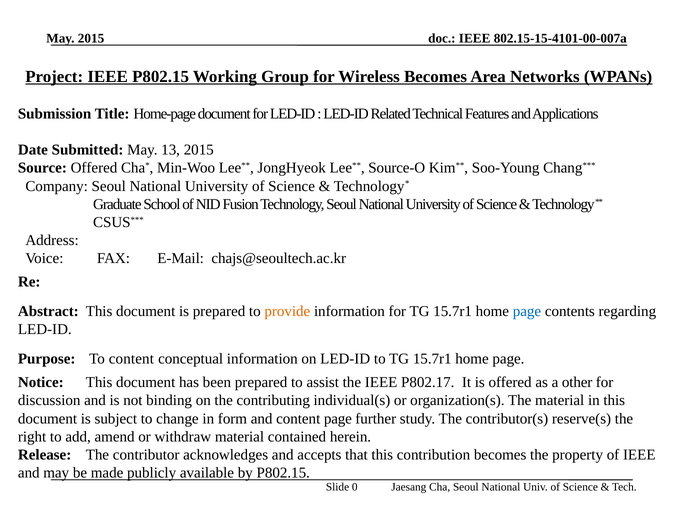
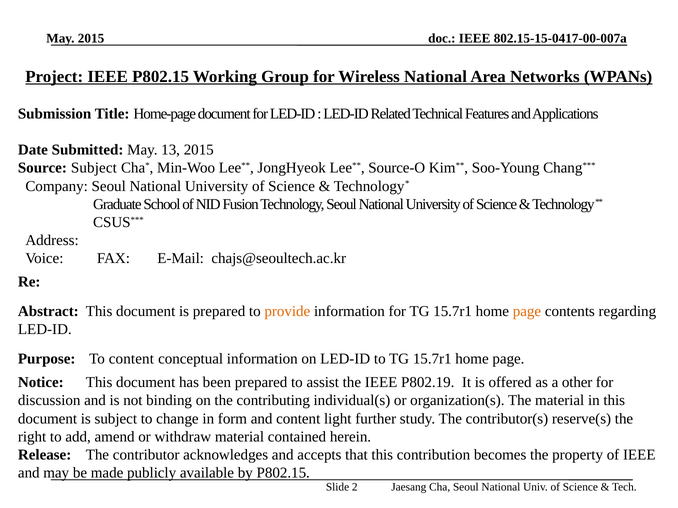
802.15-15-4101-00-007a: 802.15-15-4101-00-007a -> 802.15-15-0417-00-007a (560, 38)
Wireless Becomes: Becomes -> National (435, 77)
Source Offered: Offered -> Subject (94, 168)
page colour: blue -> orange (527, 312)
P802.17: P802.17 -> P802.19 (428, 383)
content page: page -> light (338, 419)
0: 0 -> 2 (355, 488)
